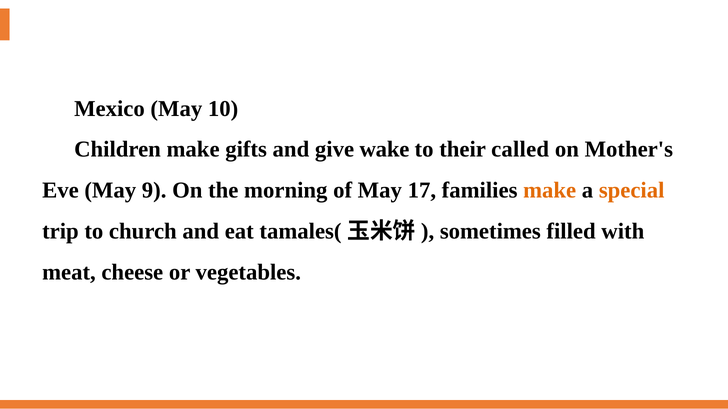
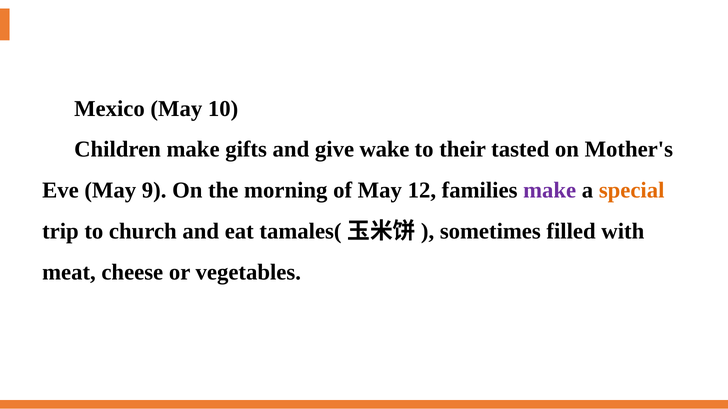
called: called -> tasted (520, 150)
17: 17 -> 12 (422, 191)
make colour: orange -> purple (550, 191)
